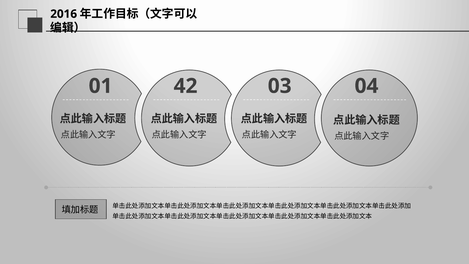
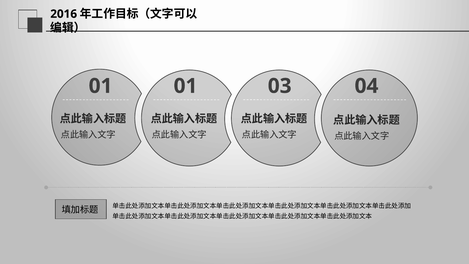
01 42: 42 -> 01 (186, 86)
